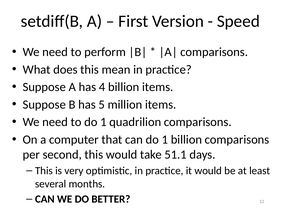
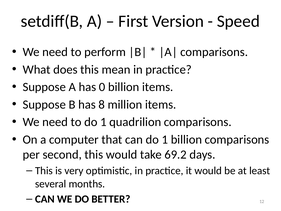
4: 4 -> 0 (102, 87)
5: 5 -> 8 (102, 104)
51.1: 51.1 -> 69.2 (176, 154)
